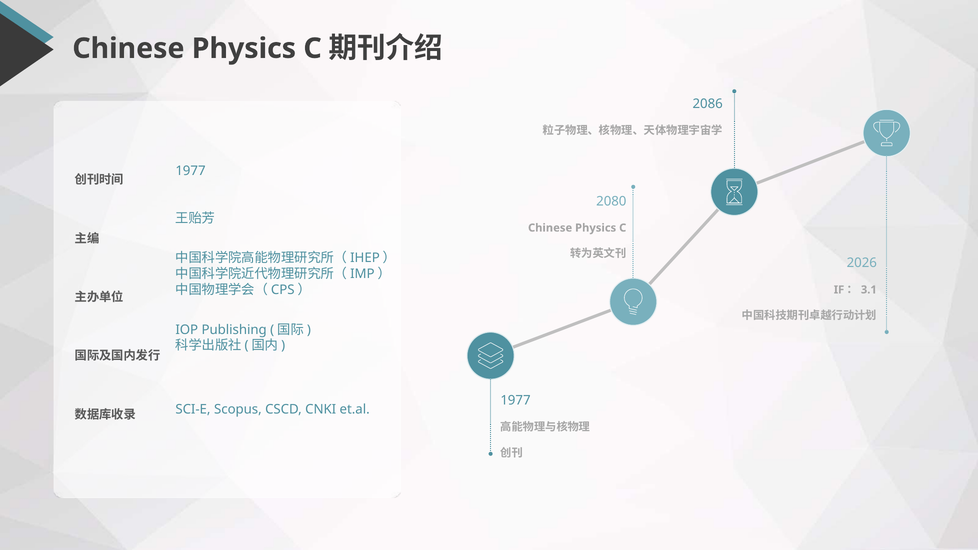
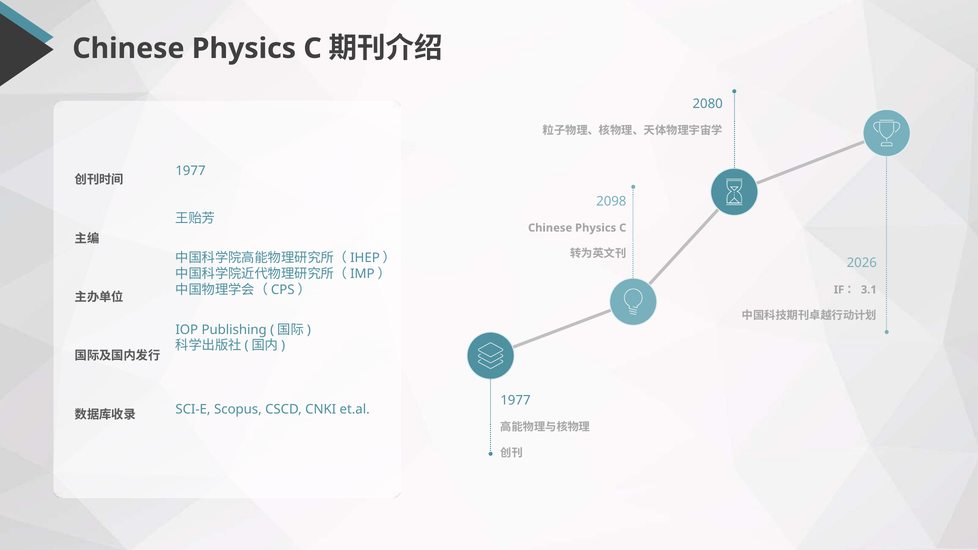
2086: 2086 -> 2080 (708, 104)
2080: 2080 -> 2098 (611, 201)
